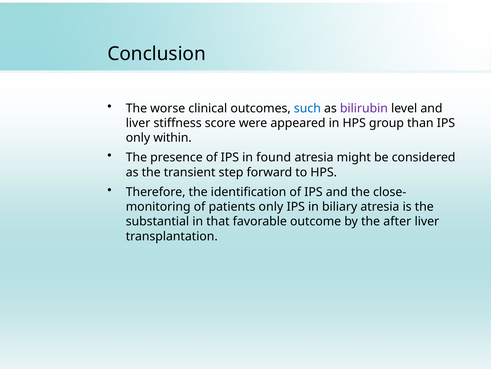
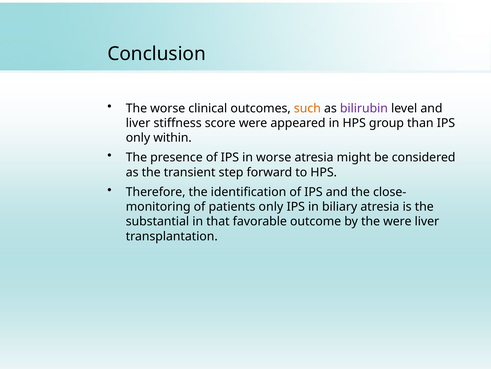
such colour: blue -> orange (307, 108)
in found: found -> worse (274, 157)
the after: after -> were (397, 221)
